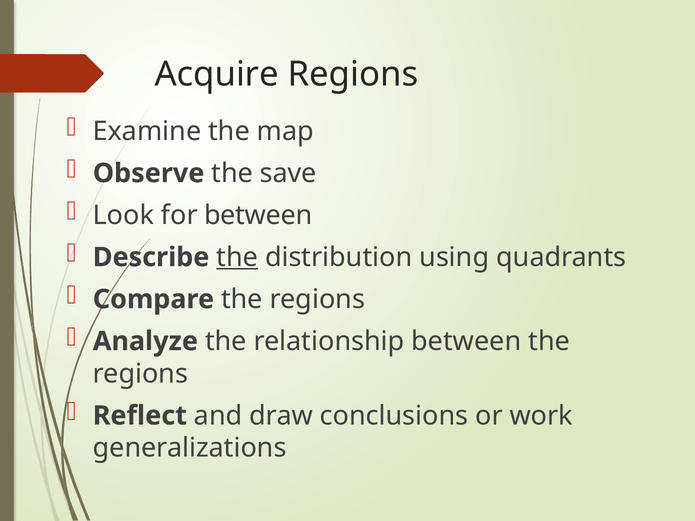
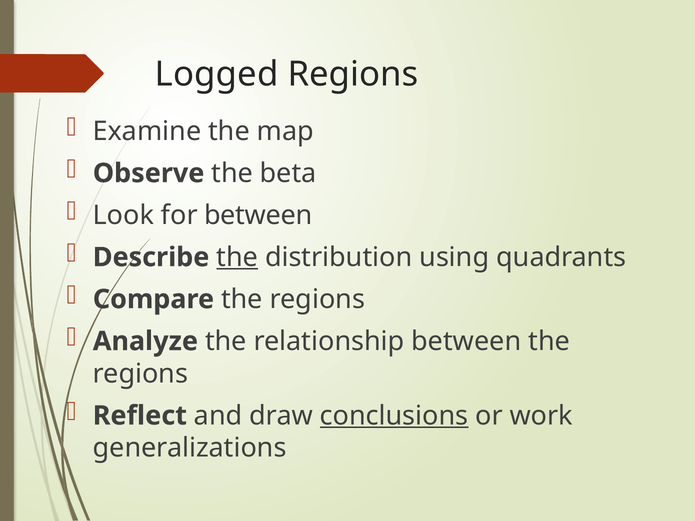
Acquire: Acquire -> Logged (217, 74)
save: save -> beta (288, 173)
conclusions underline: none -> present (394, 416)
